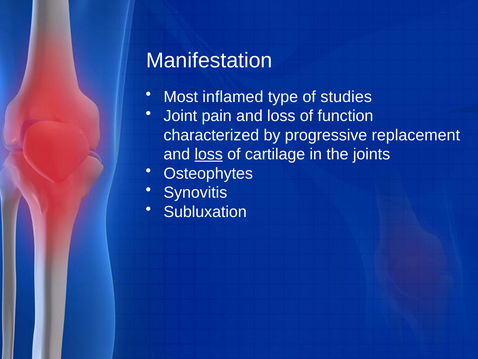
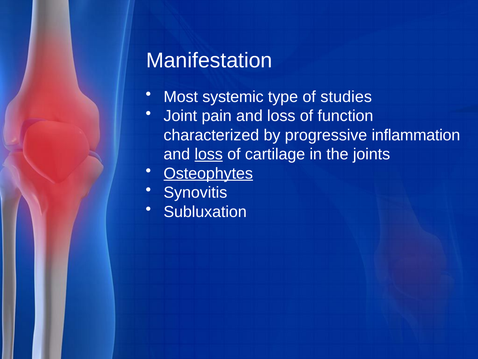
inflamed: inflamed -> systemic (233, 97)
replacement: replacement -> inflammation (416, 135)
Osteophytes underline: none -> present (208, 173)
